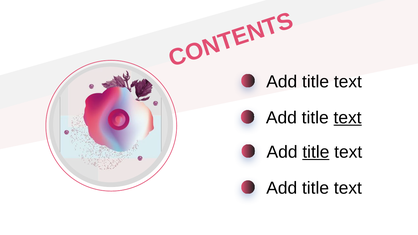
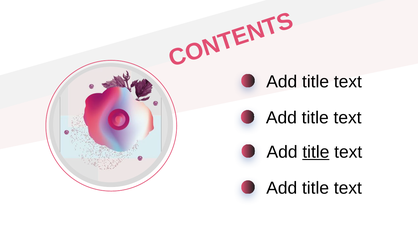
text underline: present -> none (348, 118)
